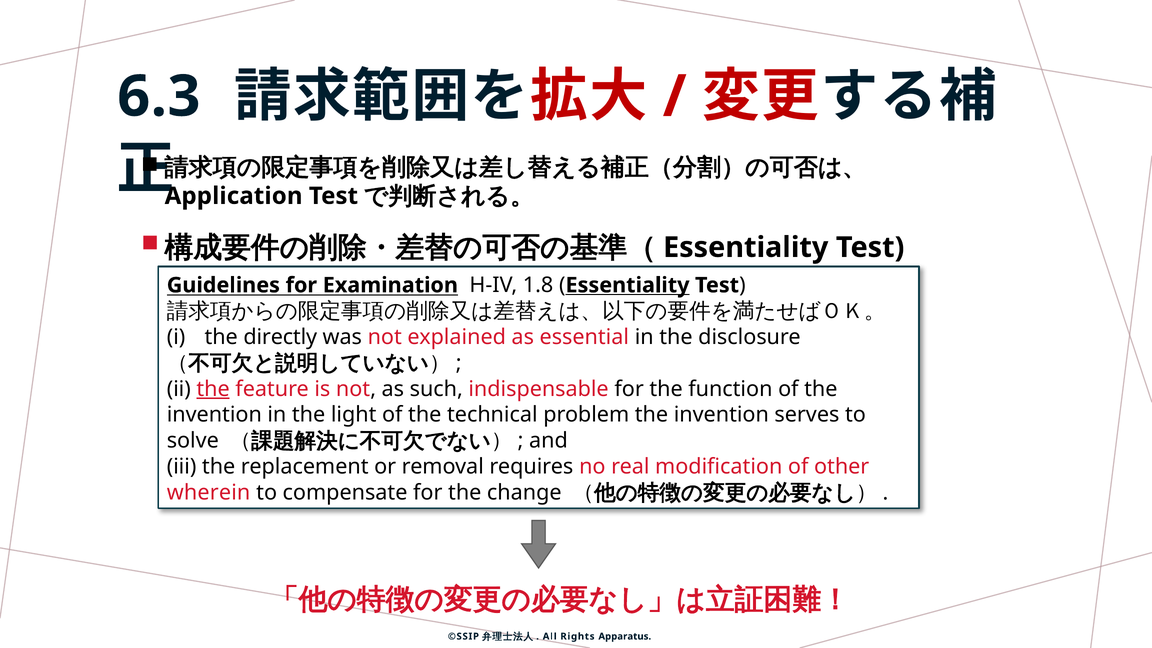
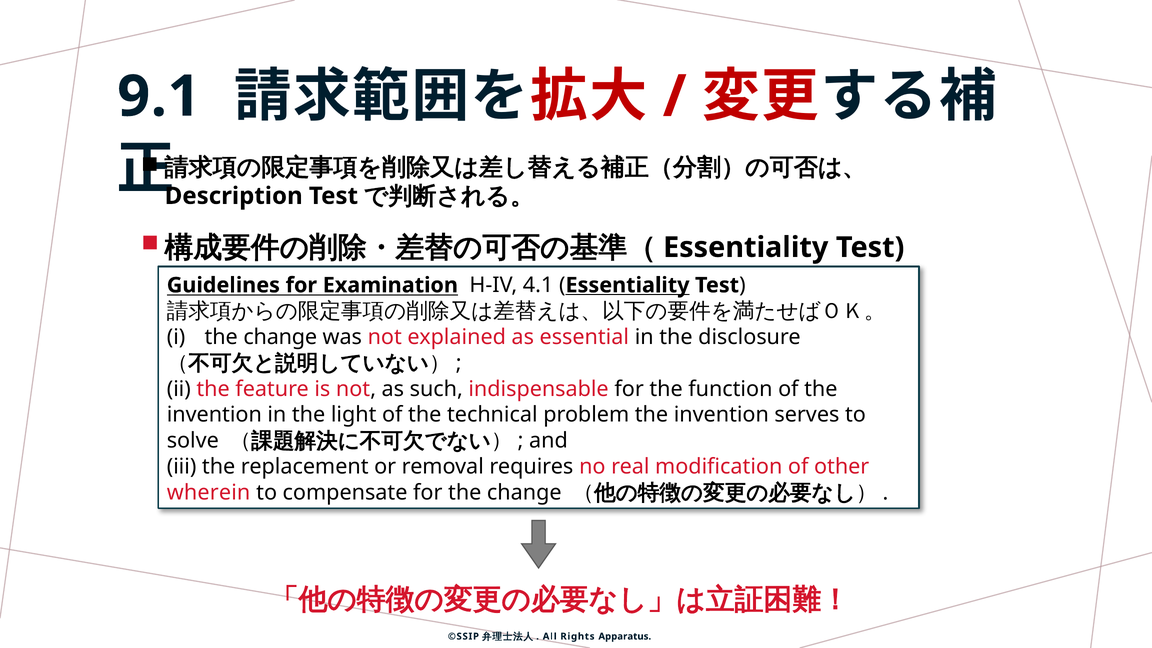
6.3: 6.3 -> 9.1 (159, 97)
Application: Application -> Description (234, 196)
1.8: 1.8 -> 4.1 (538, 285)
directly: directly -> change (280, 337)
the underline: present -> none (213, 389)
